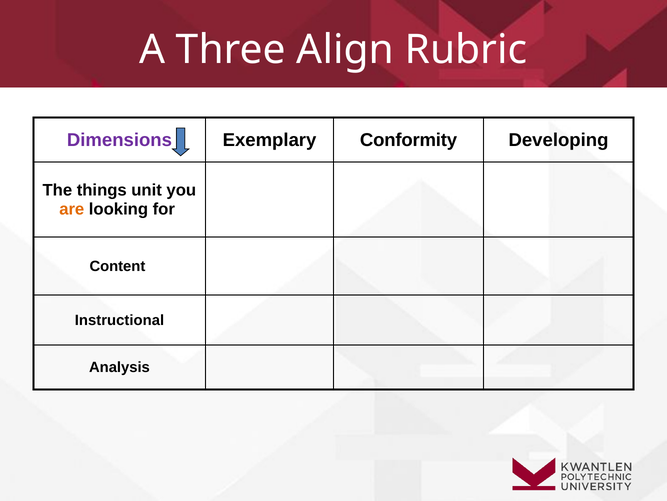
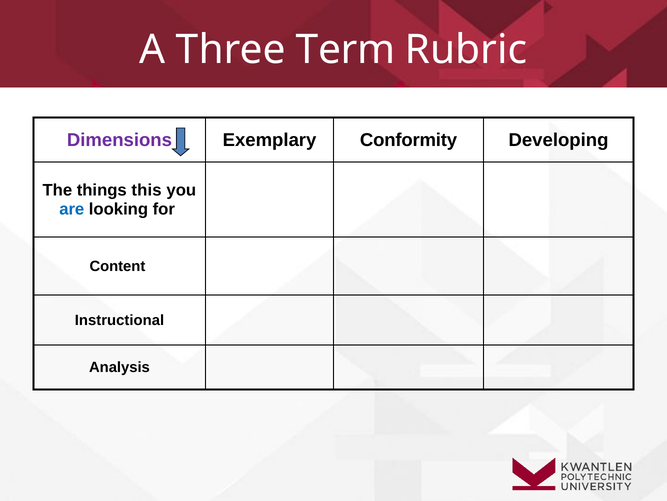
Align: Align -> Term (345, 50)
unit: unit -> this (147, 190)
are colour: orange -> blue (72, 209)
